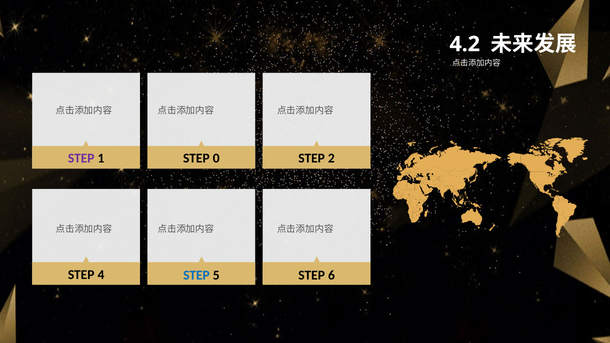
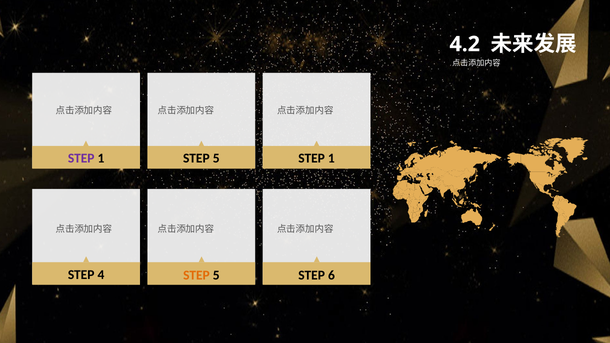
1 STEP 0: 0 -> 5 (216, 158)
2: 2 -> 1 (331, 158)
STEP colour: blue -> orange (196, 275)
